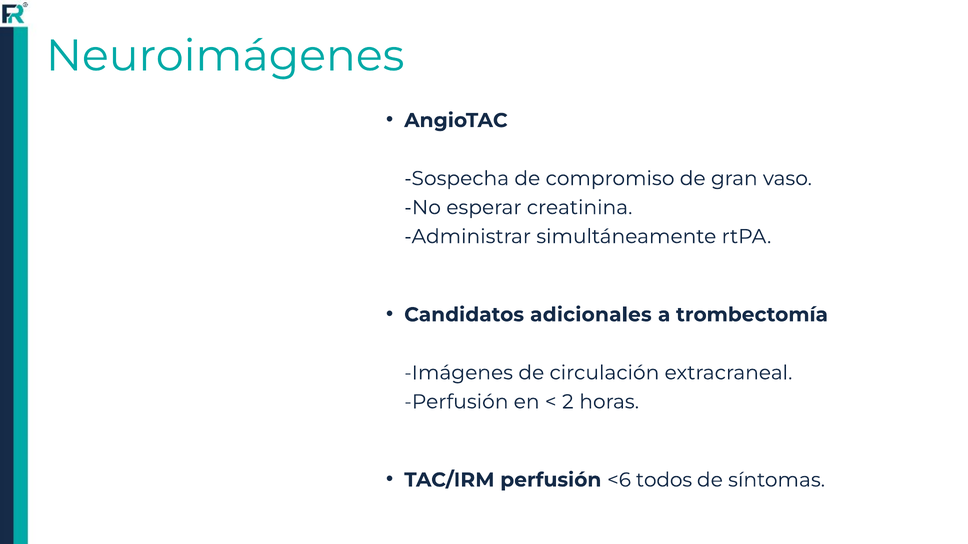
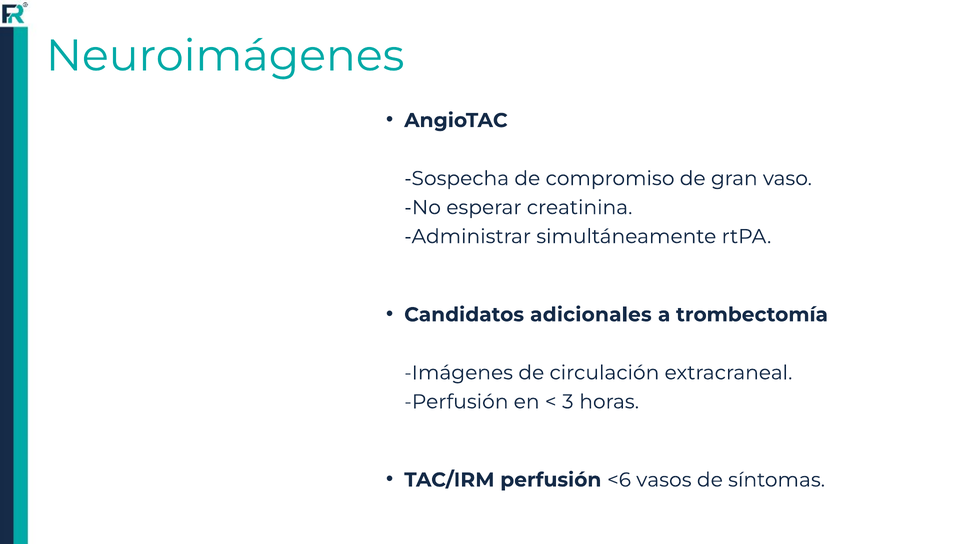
2: 2 -> 3 (568, 402)
todos: todos -> vasos (664, 480)
